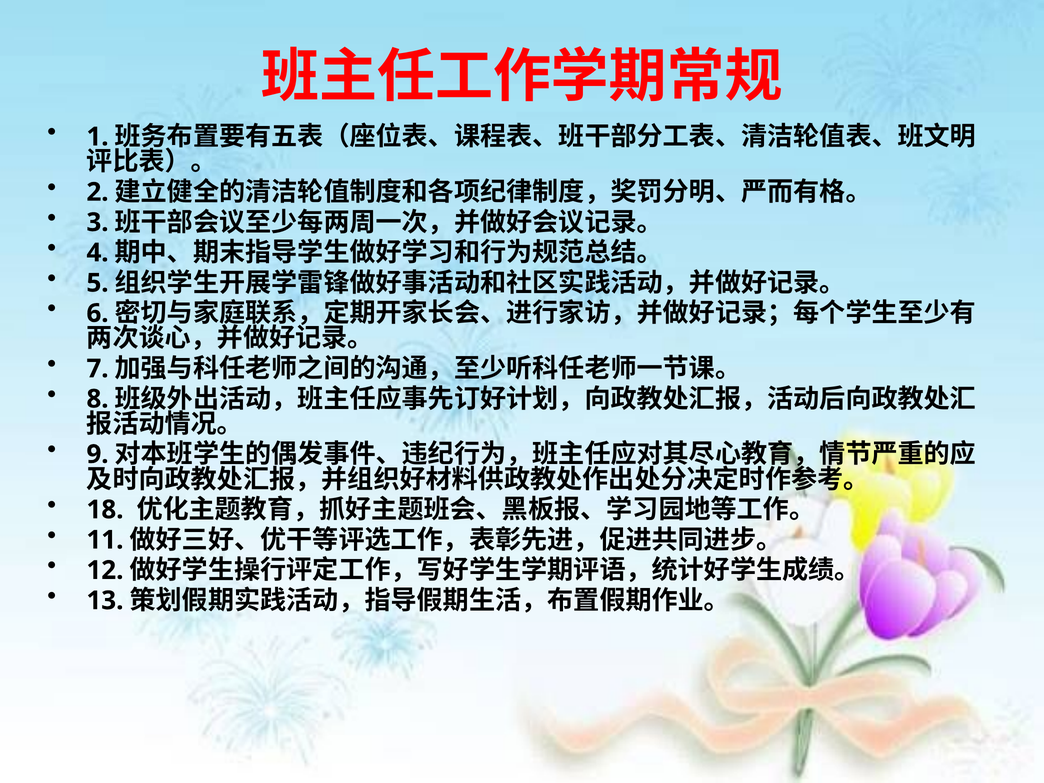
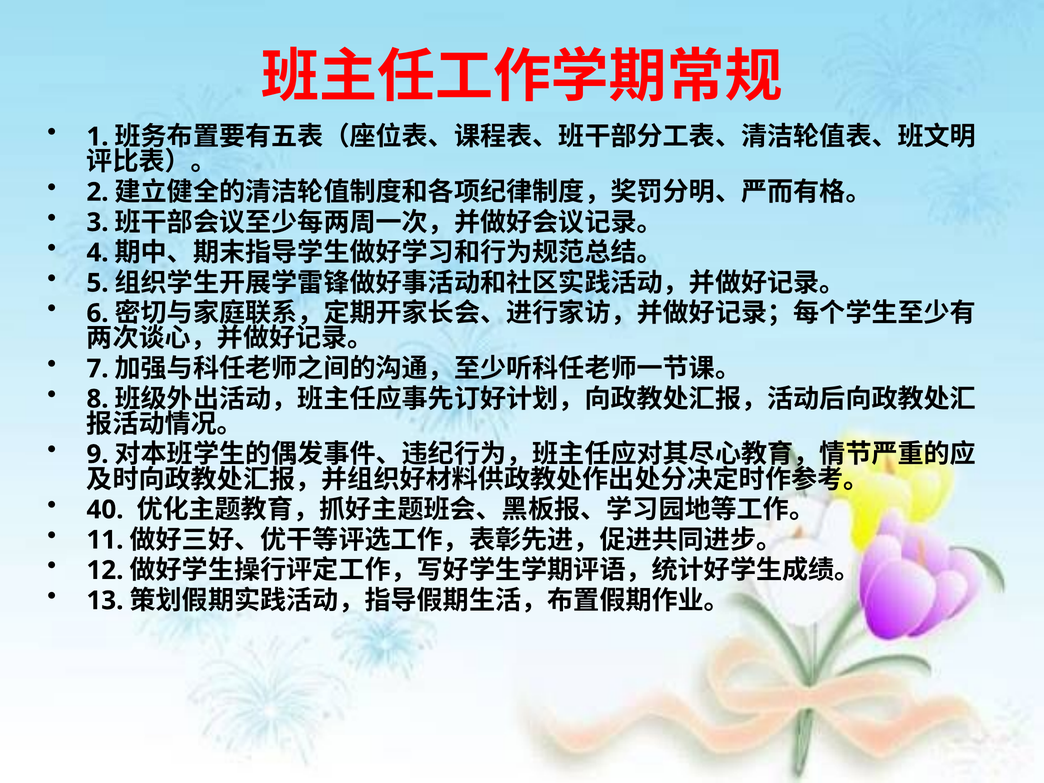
18: 18 -> 40 (105, 510)
